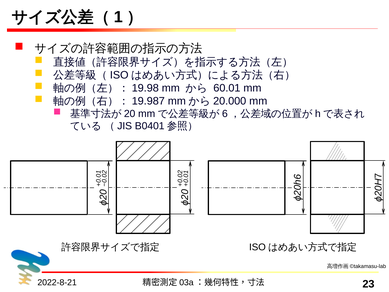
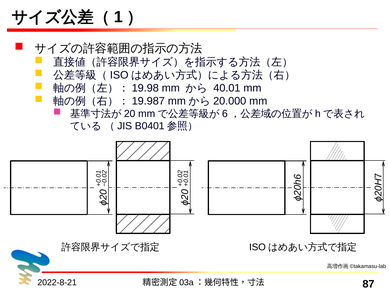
60.01: 60.01 -> 40.01 (227, 88)
23: 23 -> 87 (368, 284)
